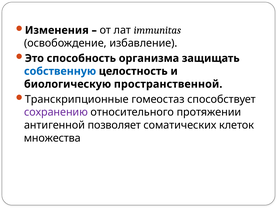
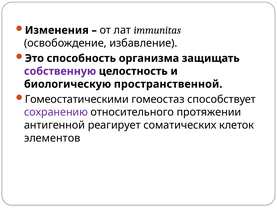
собственную colour: blue -> purple (60, 71)
Транскрипционные: Транскрипционные -> Гомеостатическими (77, 99)
позволяет: позволяет -> реагирует (114, 125)
множества: множества -> элементов (52, 138)
